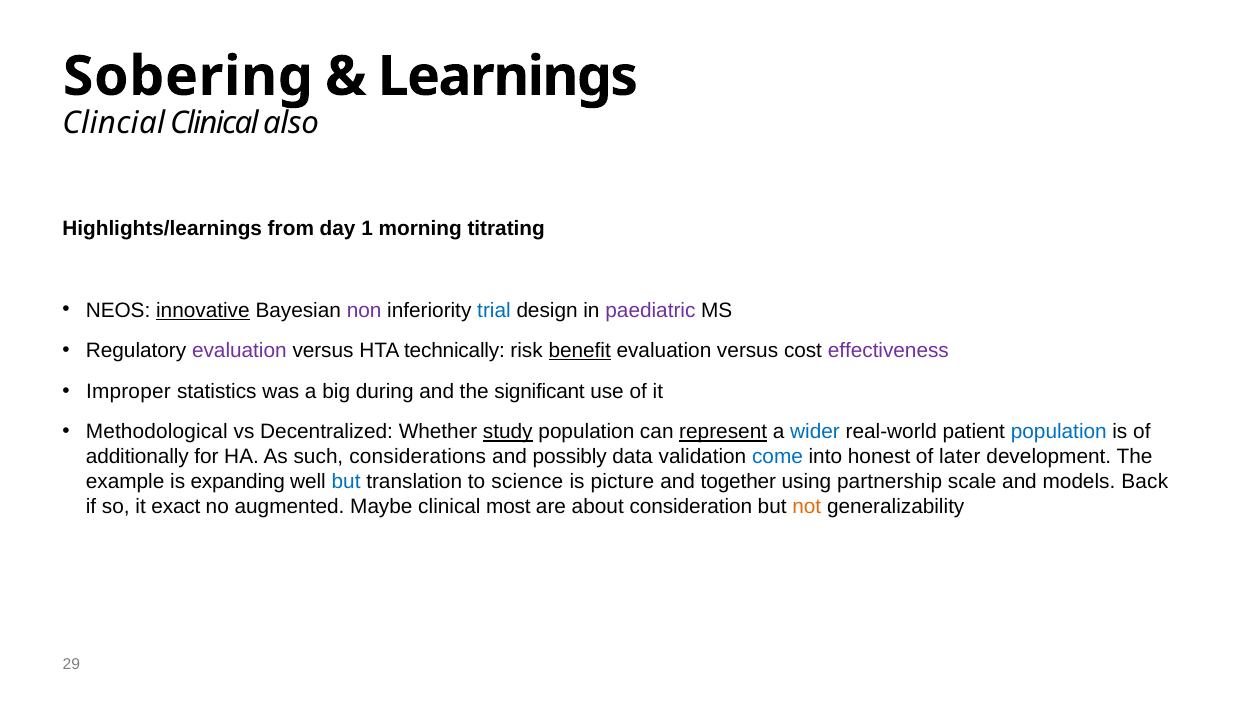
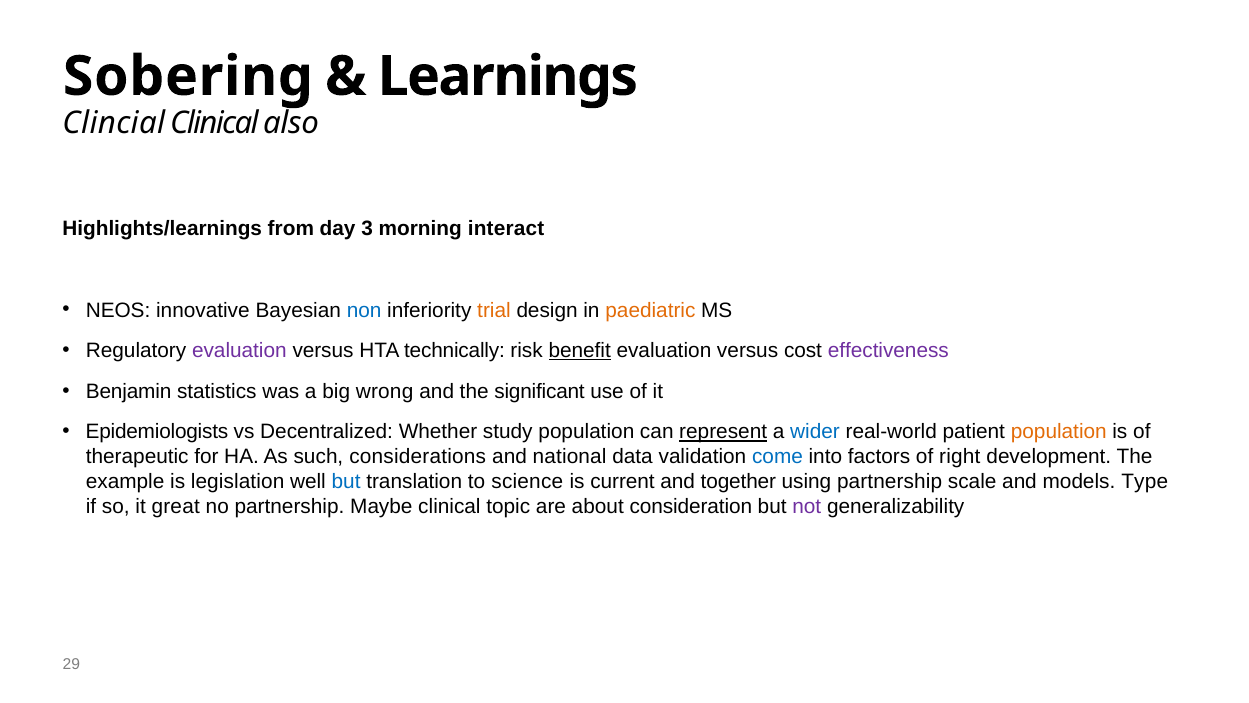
1: 1 -> 3 (367, 229)
titrating: titrating -> interact (506, 229)
innovative underline: present -> none (203, 310)
non colour: purple -> blue (364, 310)
trial colour: blue -> orange (494, 310)
paediatric colour: purple -> orange (650, 310)
Improper: Improper -> Benjamin (129, 391)
during: during -> wrong (385, 391)
Methodological: Methodological -> Epidemiologists (157, 432)
study underline: present -> none (508, 432)
population colour: blue -> orange (1059, 432)
additionally: additionally -> therapeutic (137, 457)
possibly: possibly -> national (570, 457)
honest: honest -> factors (879, 457)
later: later -> right (960, 457)
expanding: expanding -> legislation (238, 482)
picture: picture -> current (623, 482)
Back: Back -> Type (1145, 482)
exact: exact -> great (176, 507)
no augmented: augmented -> partnership (289, 507)
most: most -> topic (508, 507)
not colour: orange -> purple (807, 507)
